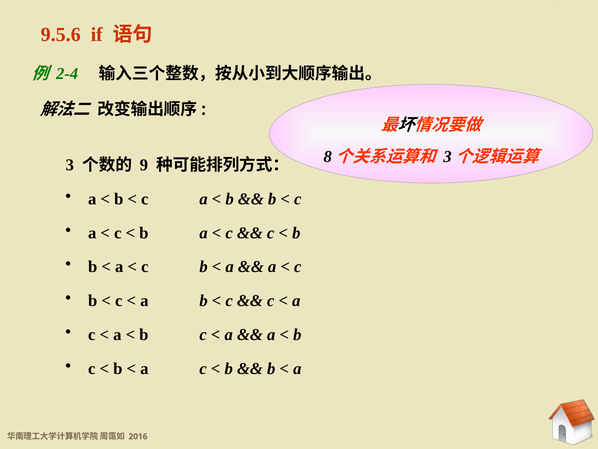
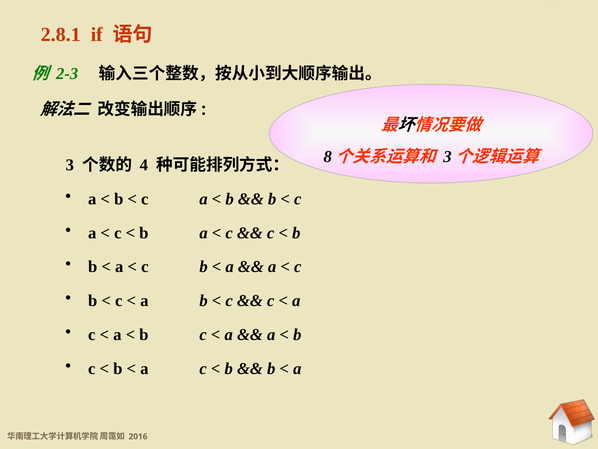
9.5.6: 9.5.6 -> 2.8.1 (61, 35)
2-4: 2-4 -> 2-3 (67, 73)
9: 9 -> 4 (144, 165)
